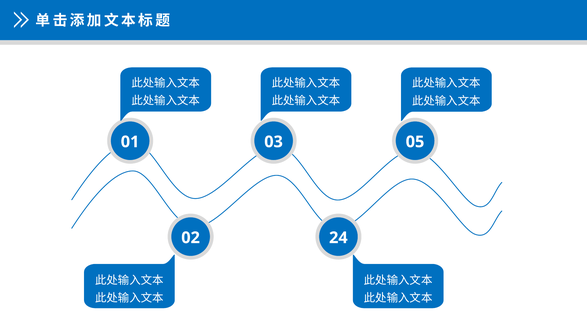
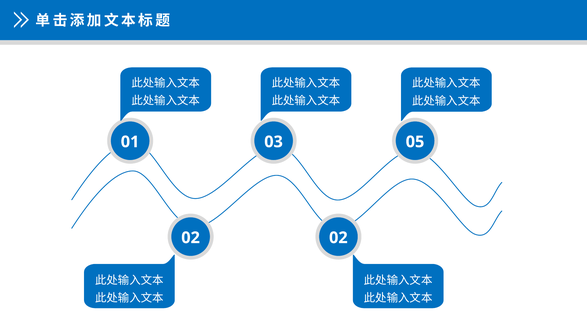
02 24: 24 -> 02 (338, 238)
